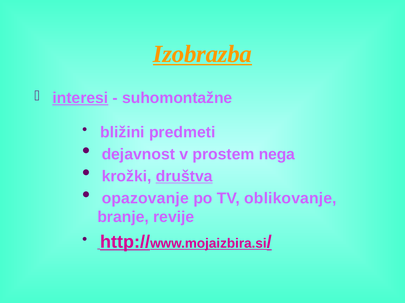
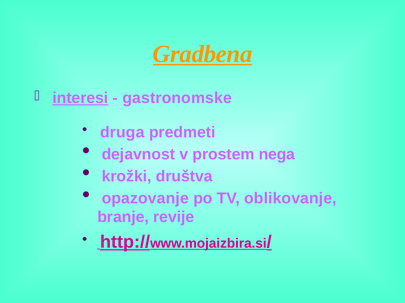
Izobrazba: Izobrazba -> Gradbena (203, 54)
suhomontažne: suhomontažne -> gastronomske (177, 98)
bližini: bližini -> druga (122, 133)
društva underline: present -> none (184, 177)
